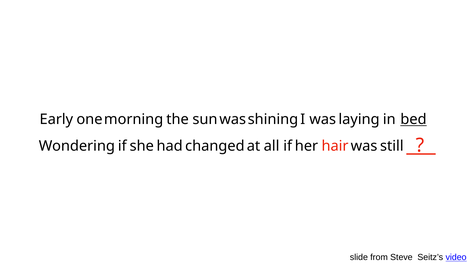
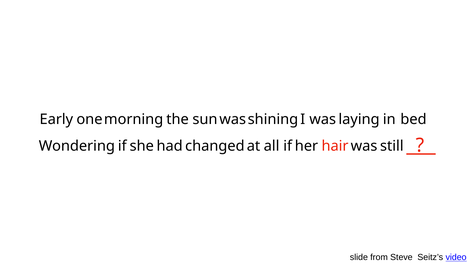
bed underline: present -> none (413, 119)
